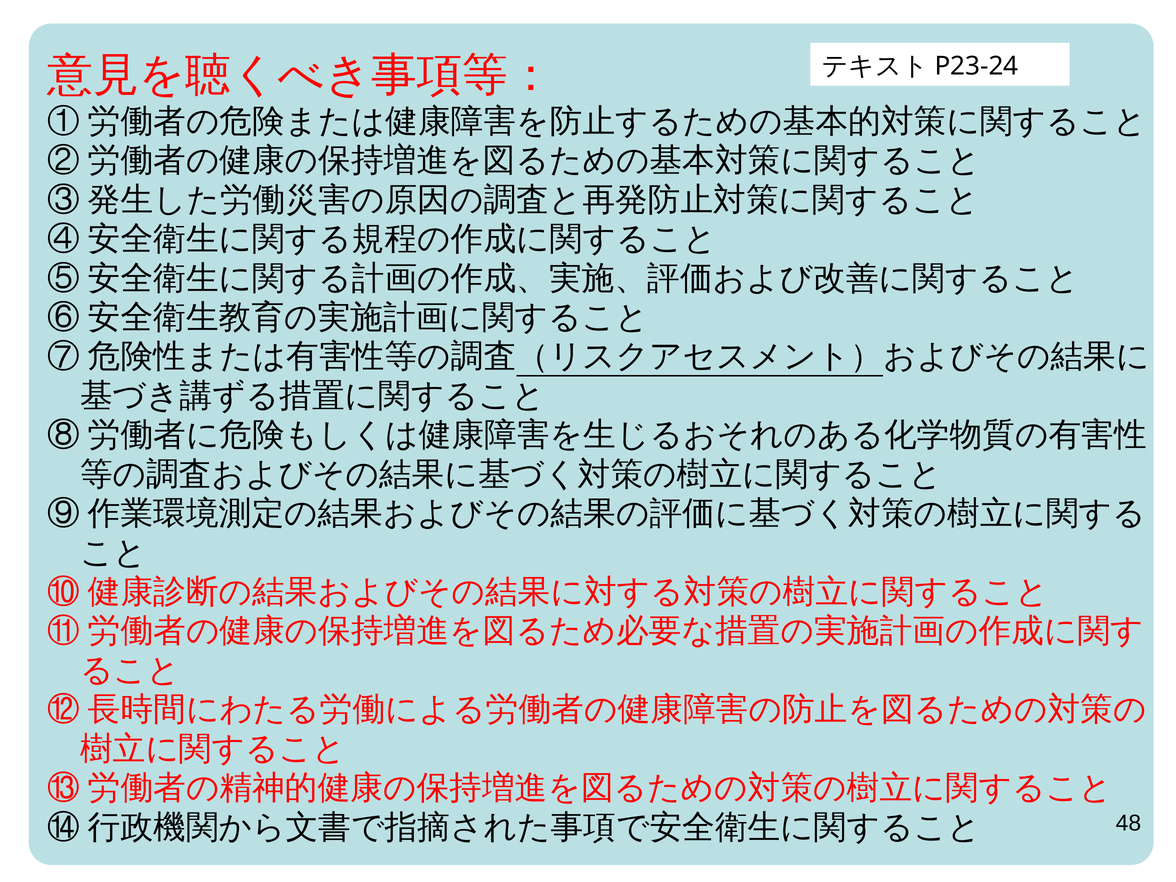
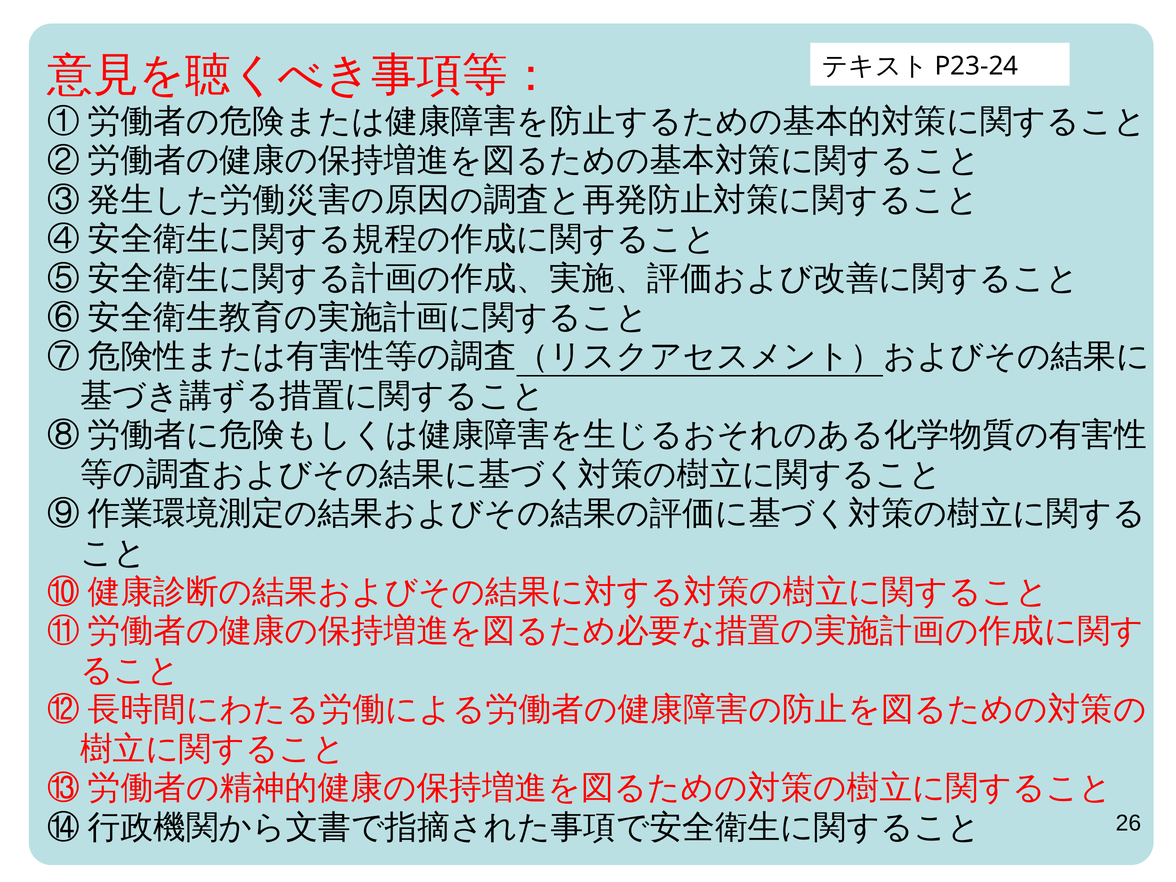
48: 48 -> 26 (1128, 823)
